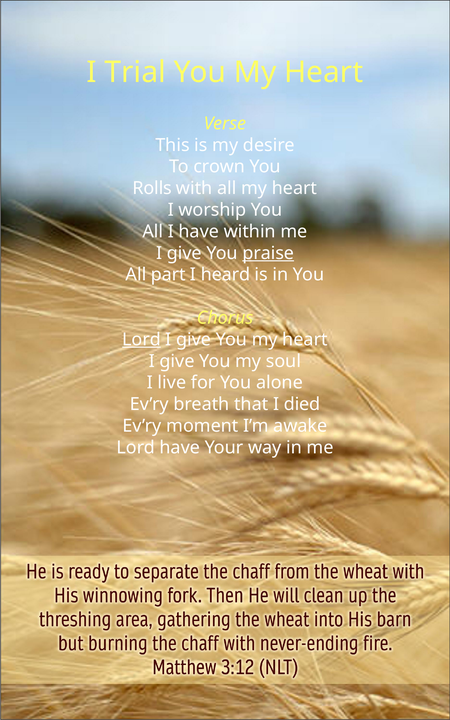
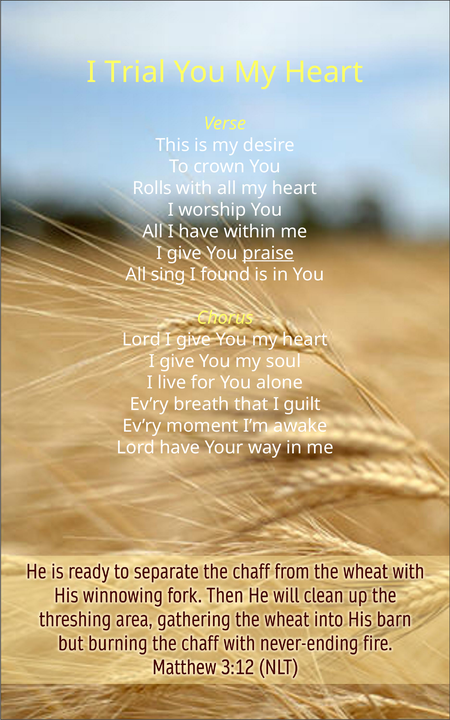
part: part -> sing (168, 275)
heard: heard -> found (225, 275)
Lord underline: present -> none (141, 340)
died: died -> guilt (302, 404)
